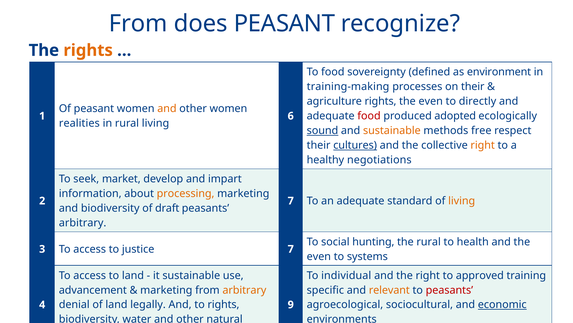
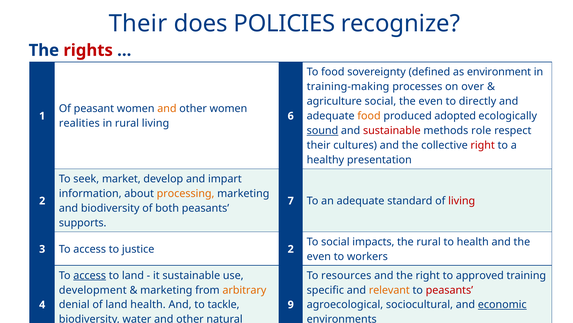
From: From -> Their (138, 23)
does PEASANT: PEASANT -> POLICIES (284, 23)
rights colour: orange -> red (88, 50)
on their: their -> over (473, 87)
agriculture rights: rights -> social (380, 101)
food colour: red -> orange (369, 116)
sustainable colour: orange -> red (392, 130)
methods free: free -> role (481, 130)
cultures underline: present -> none (355, 145)
right colour: orange -> red (483, 145)
negotiations: negotiations -> presentation (379, 160)
living colour: orange -> red (462, 200)
draft: draft -> both (167, 208)
arbitrary: arbitrary -> supports (83, 222)
hunting: hunting -> impacts (373, 241)
justice 7: 7 -> 2 (291, 249)
systems: systems -> workers (367, 256)
access underline: none -> present (90, 275)
To individual: individual -> resources (346, 275)
advancement: advancement -> development (93, 289)
land legally: legally -> health (148, 304)
to rights: rights -> tackle (223, 304)
